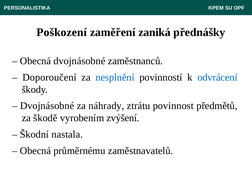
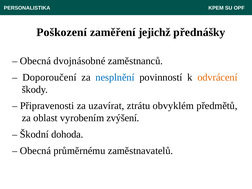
zaniká: zaniká -> jejichž (155, 32)
odvrácení colour: blue -> orange (217, 77)
Dvojnásobné: Dvojnásobné -> Připravenosti (47, 106)
náhrady: náhrady -> uzavírat (106, 106)
povinnost: povinnost -> obvyklém (173, 106)
škodě: škodě -> oblast (45, 118)
nastala: nastala -> dohoda (67, 134)
